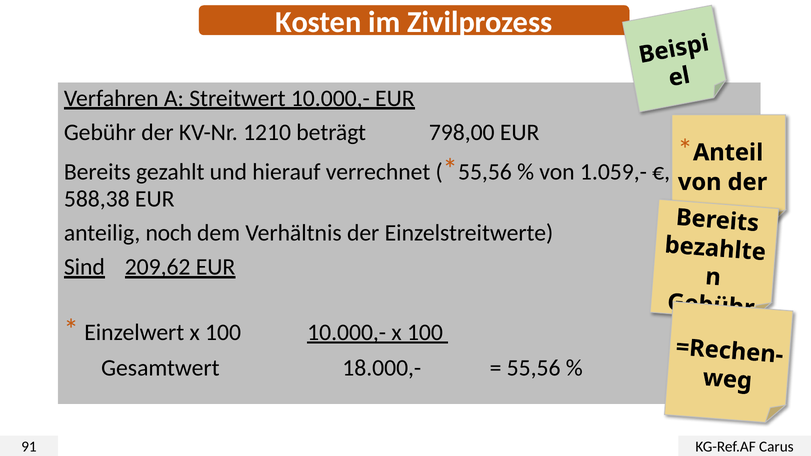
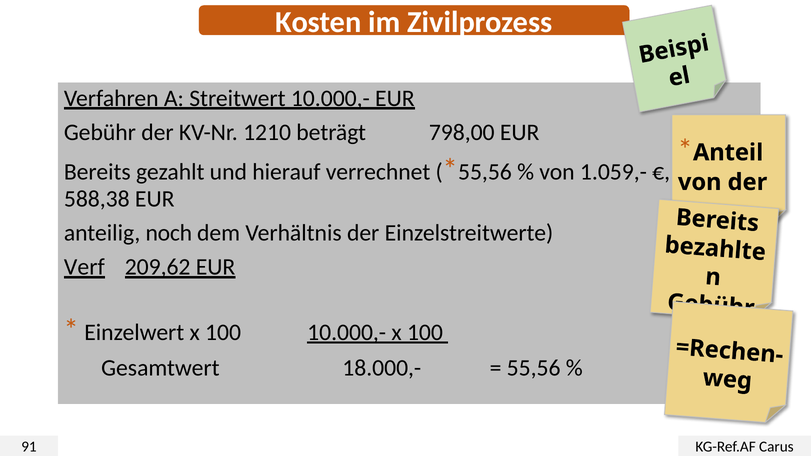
Sind: Sind -> Verf (84, 267)
